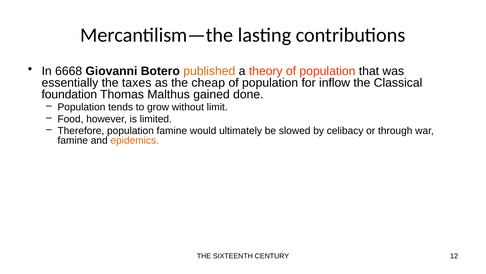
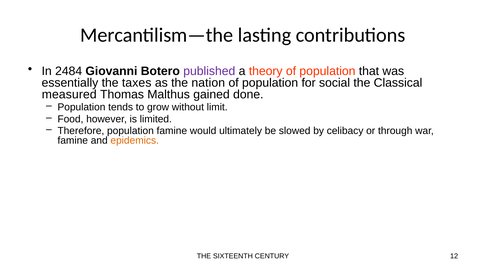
6668: 6668 -> 2484 (69, 71)
published colour: orange -> purple (209, 71)
cheap: cheap -> nation (208, 83)
inflow: inflow -> social (335, 83)
foundation: foundation -> measured (69, 94)
